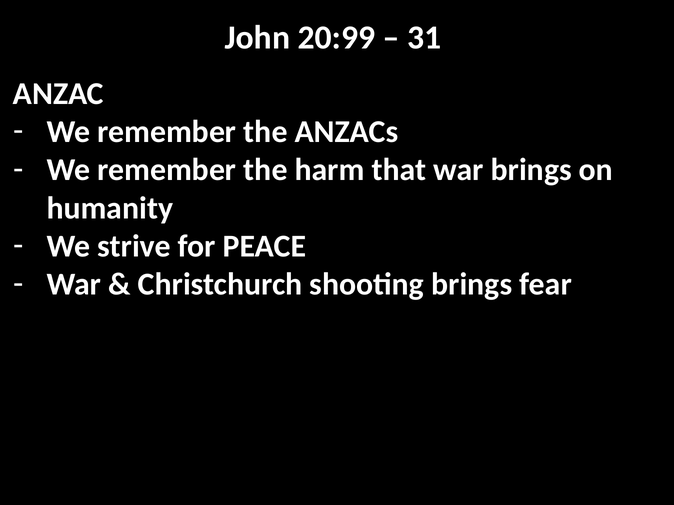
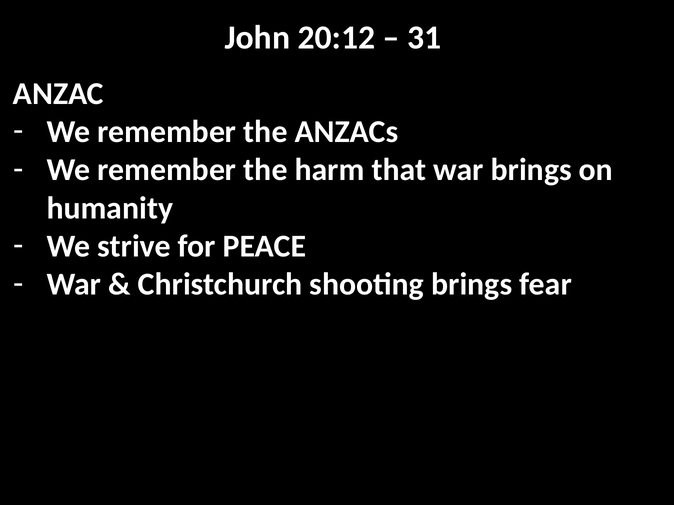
20:99: 20:99 -> 20:12 (336, 38)
